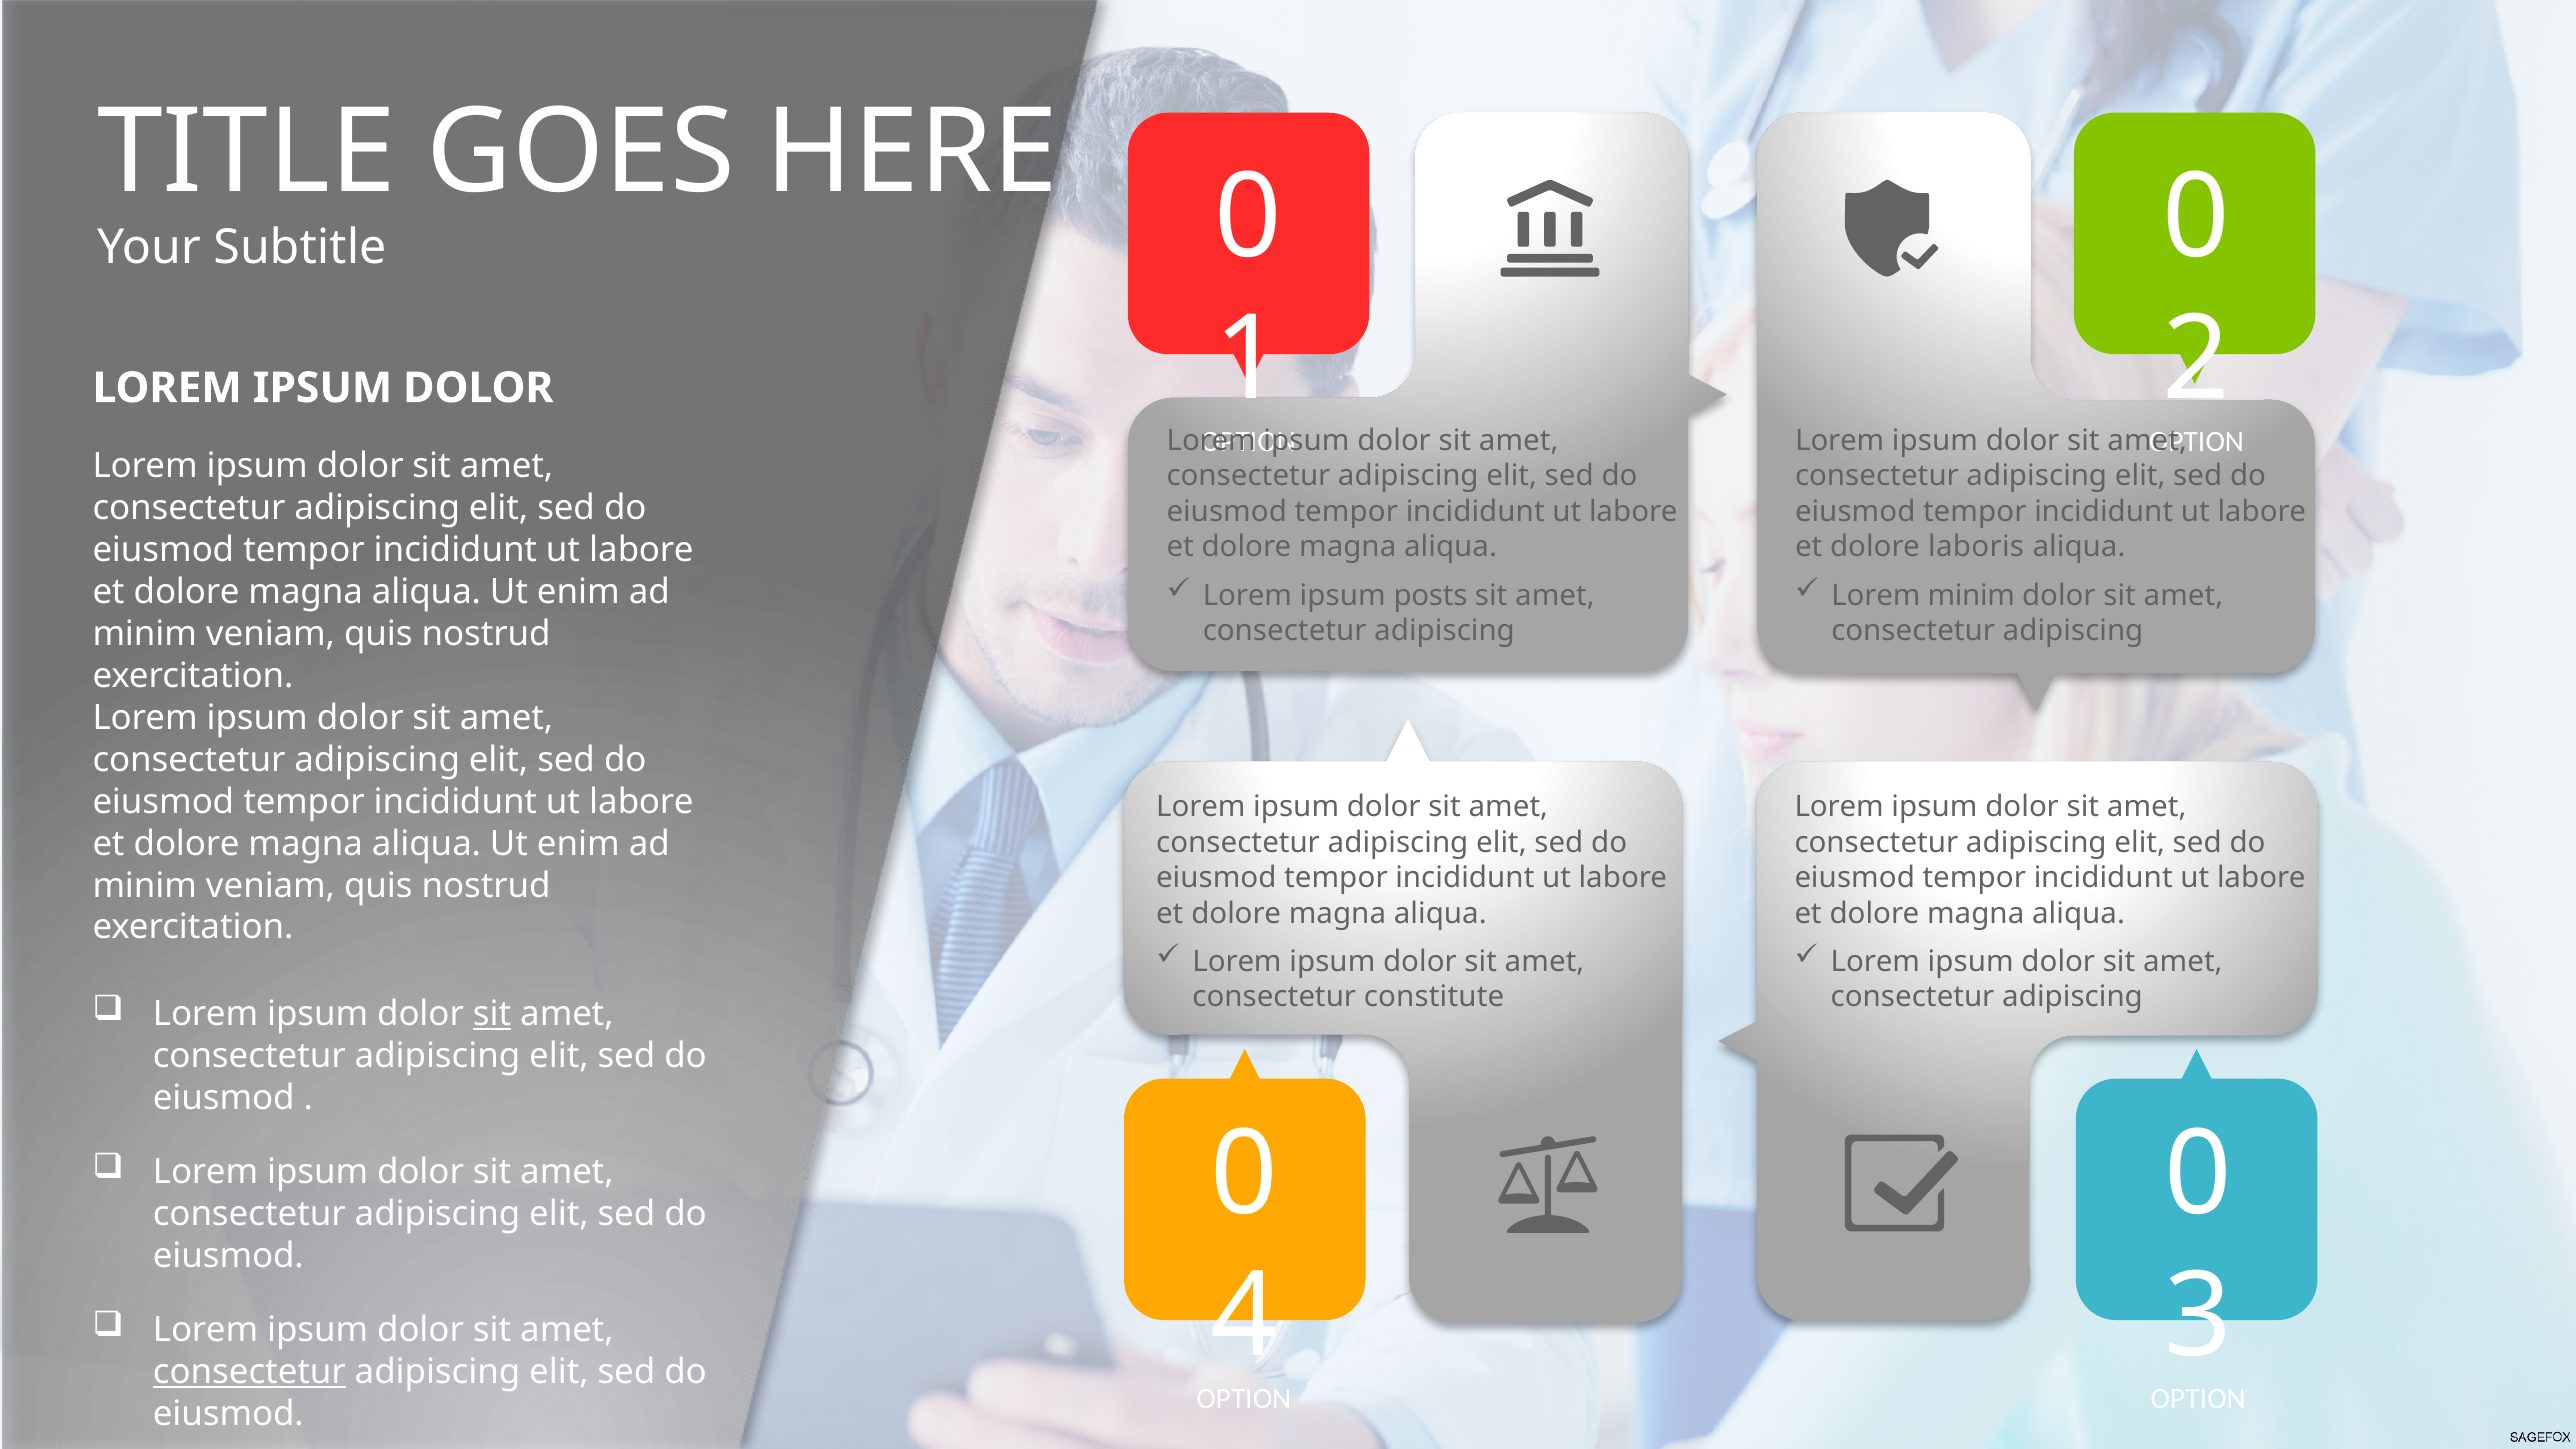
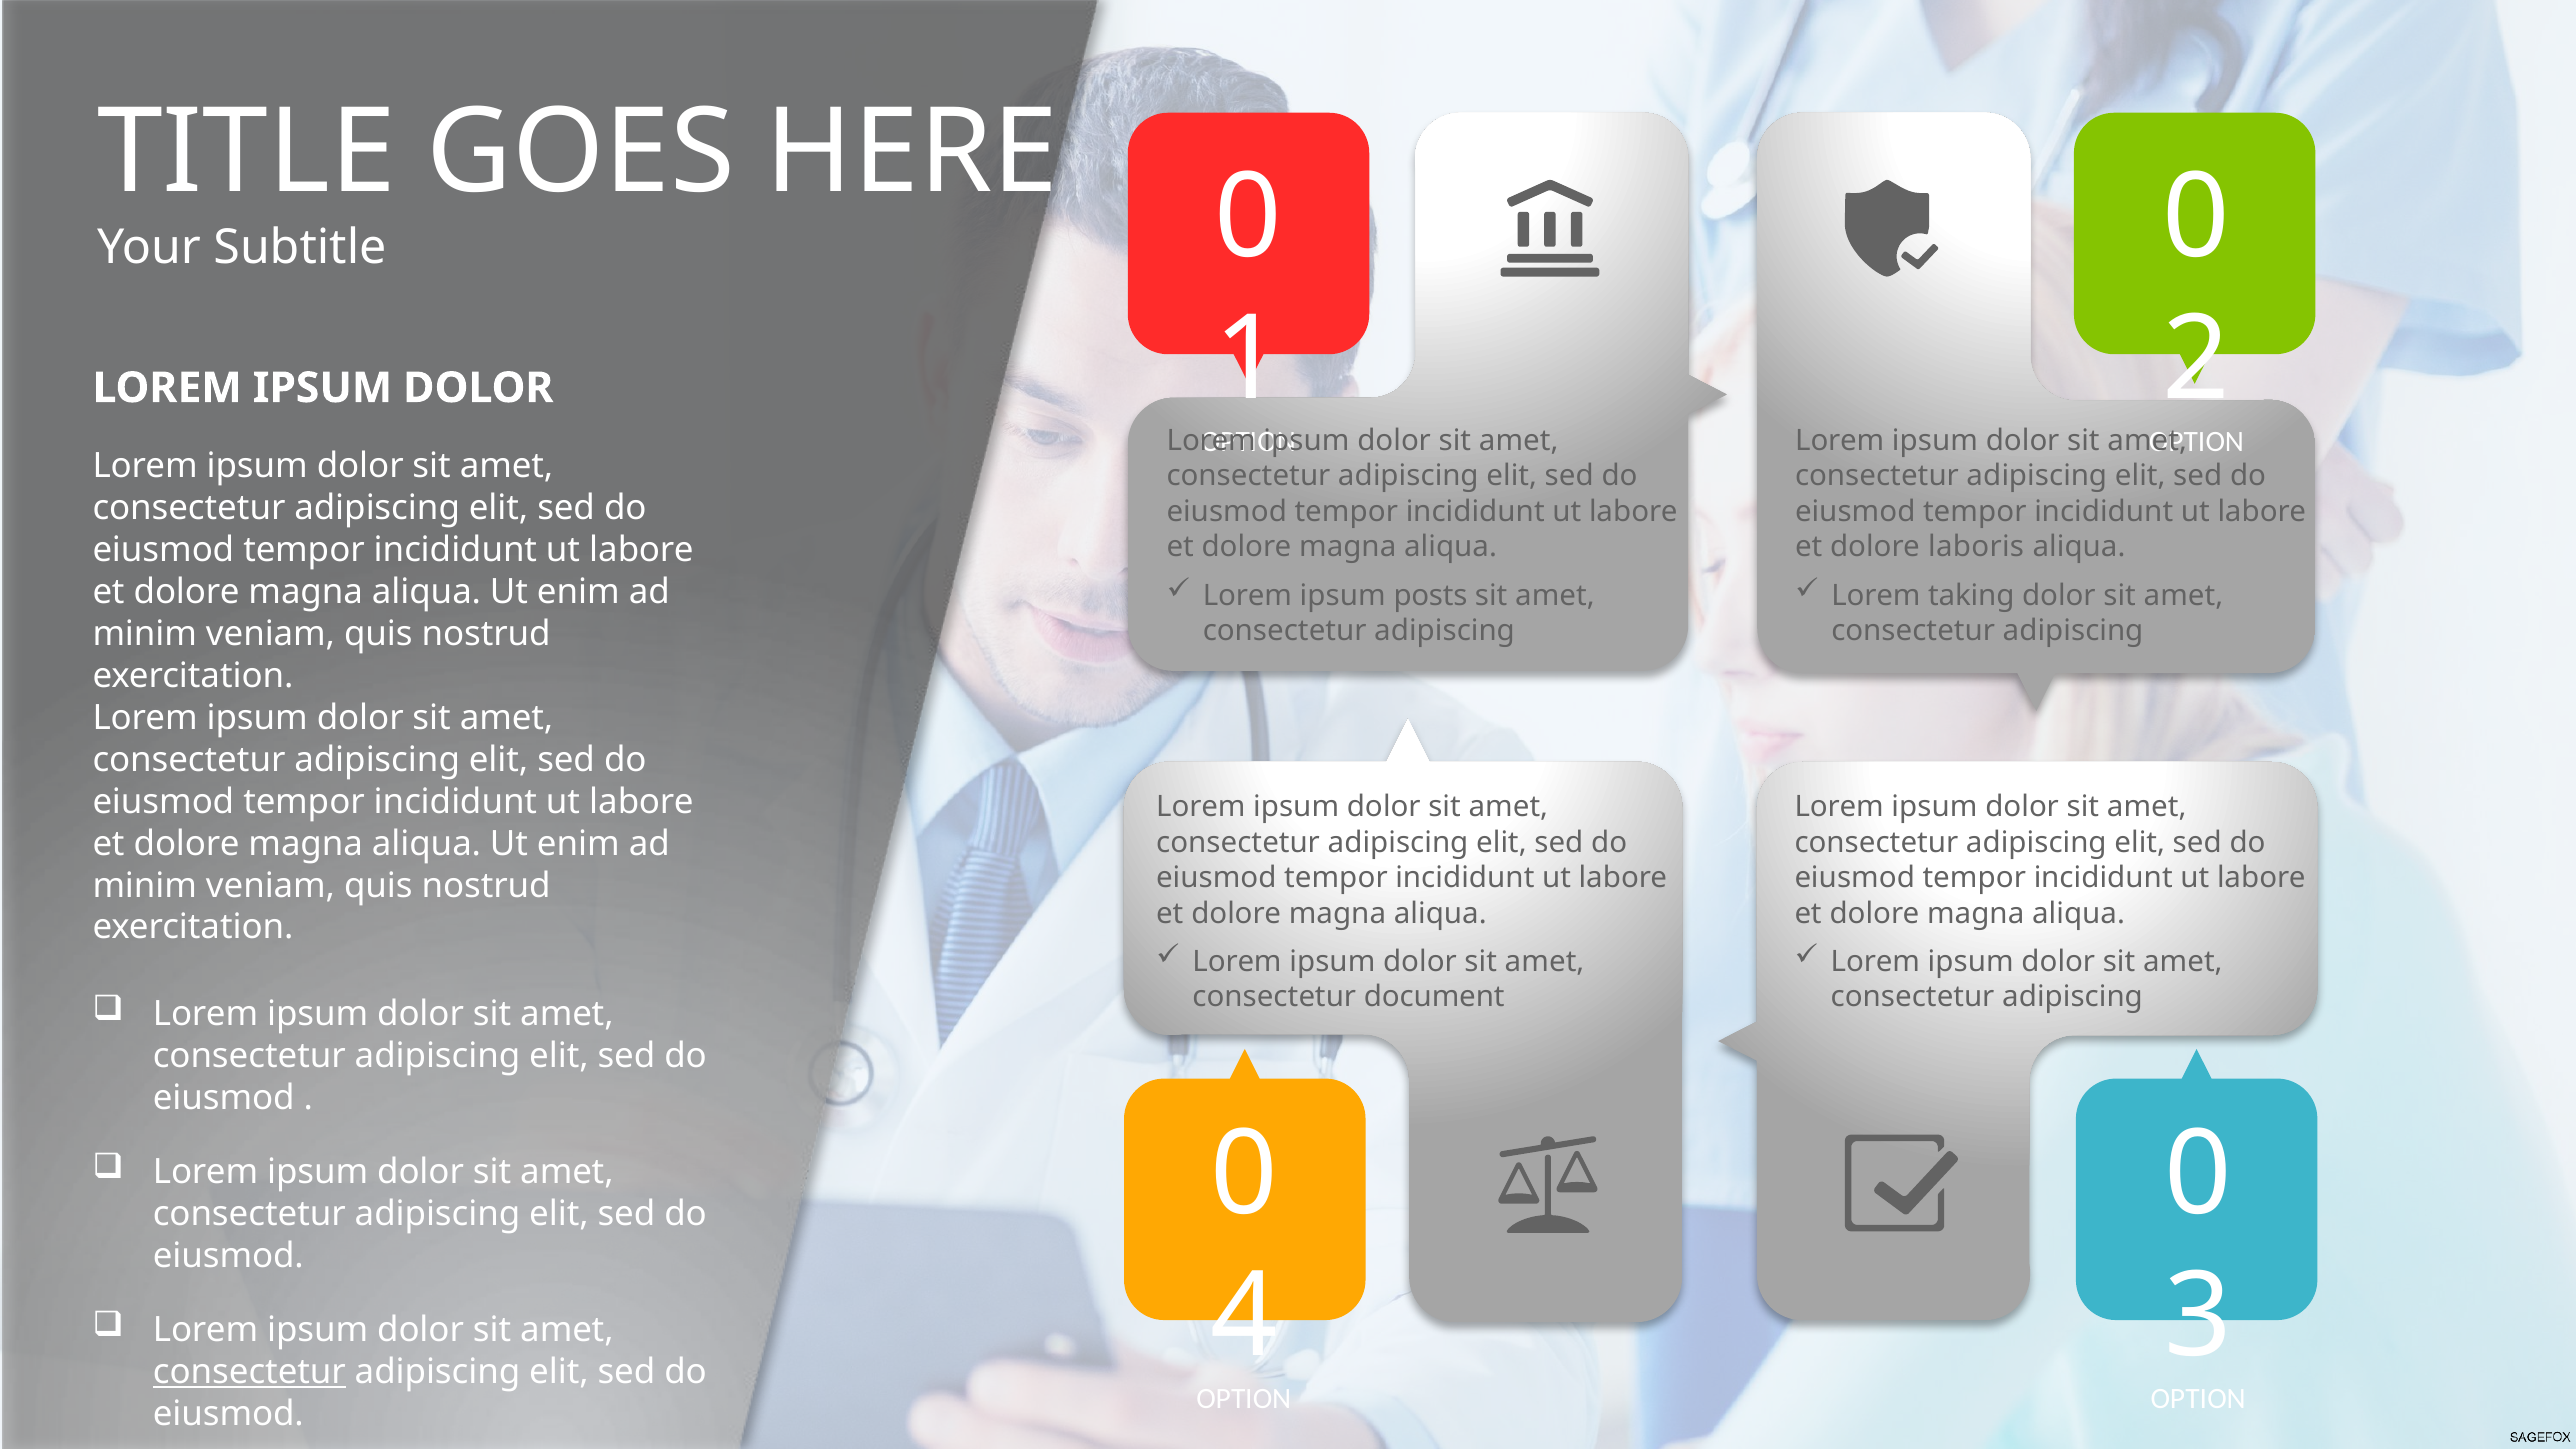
Lorem minim: minim -> taking (1971, 595)
constitute: constitute -> document (1434, 997)
sit underline: present -> none (492, 1014)
